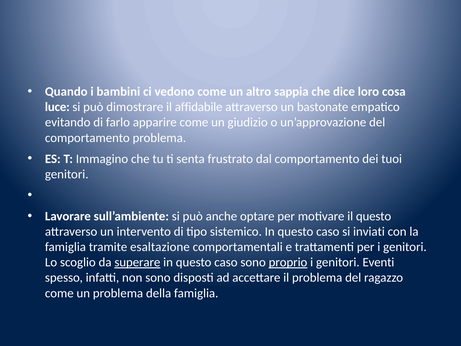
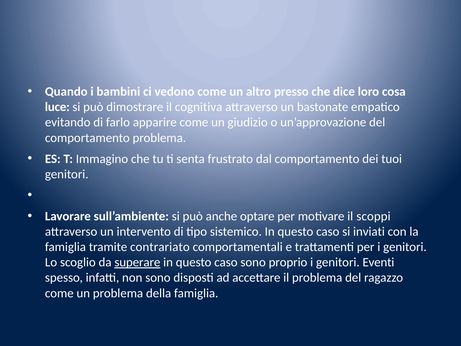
sappia: sappia -> presso (291, 92)
affidabile: affidabile -> cognitiva (199, 107)
il questo: questo -> scoppi (373, 216)
esaltazione: esaltazione -> contrariato (160, 247)
proprio underline: present -> none (288, 262)
